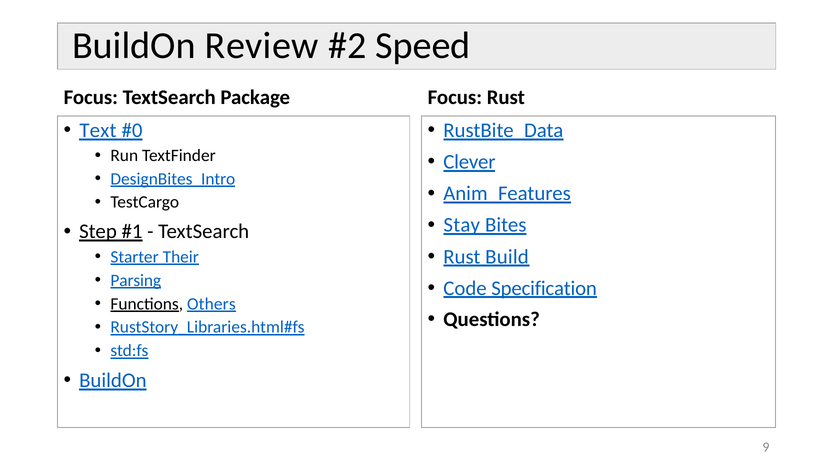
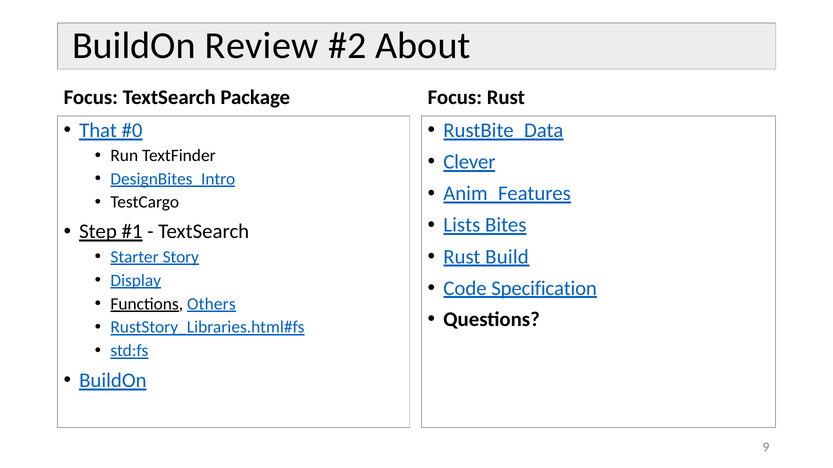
Speed: Speed -> About (423, 46)
Text: Text -> That (98, 131)
Stay: Stay -> Lists (462, 225)
Their: Their -> Story (181, 257)
Parsing: Parsing -> Display (136, 281)
